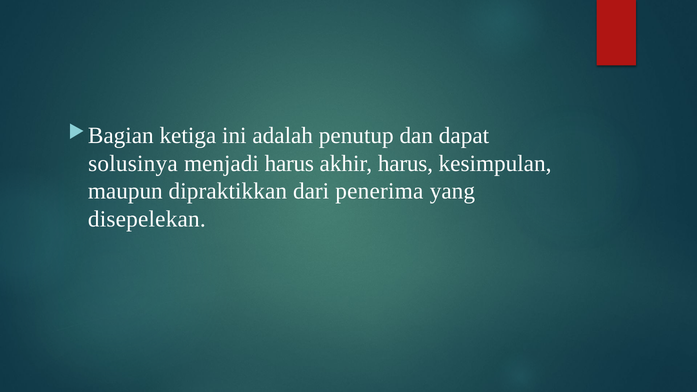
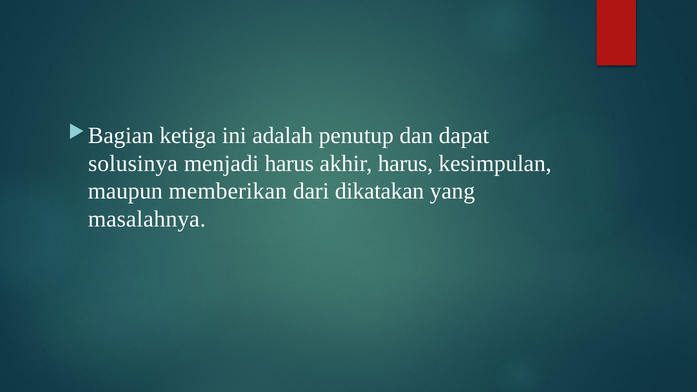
dipraktikkan: dipraktikkan -> memberikan (228, 191)
penerima: penerima -> dikatakan (380, 191)
disepelekan: disepelekan -> masalahnya (147, 219)
